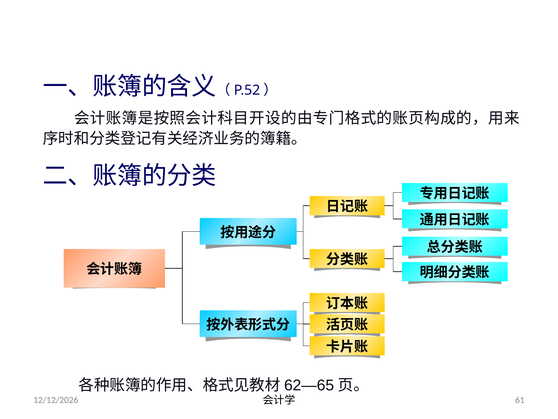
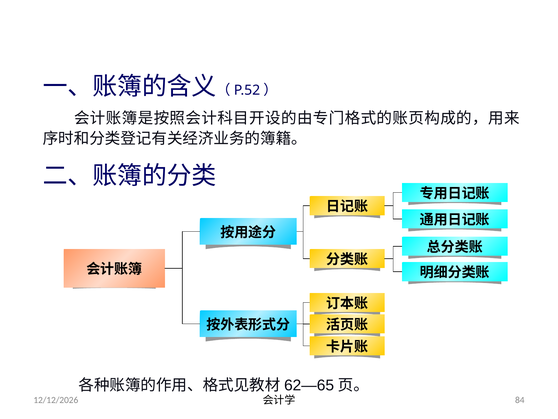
61: 61 -> 84 (520, 400)
